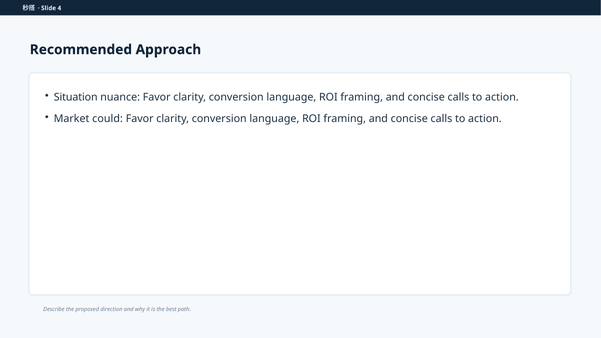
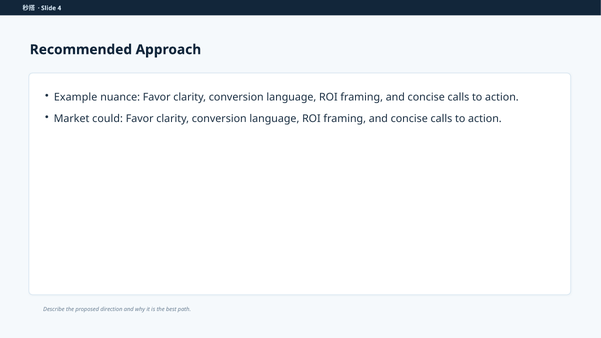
Situation: Situation -> Example (76, 97)
